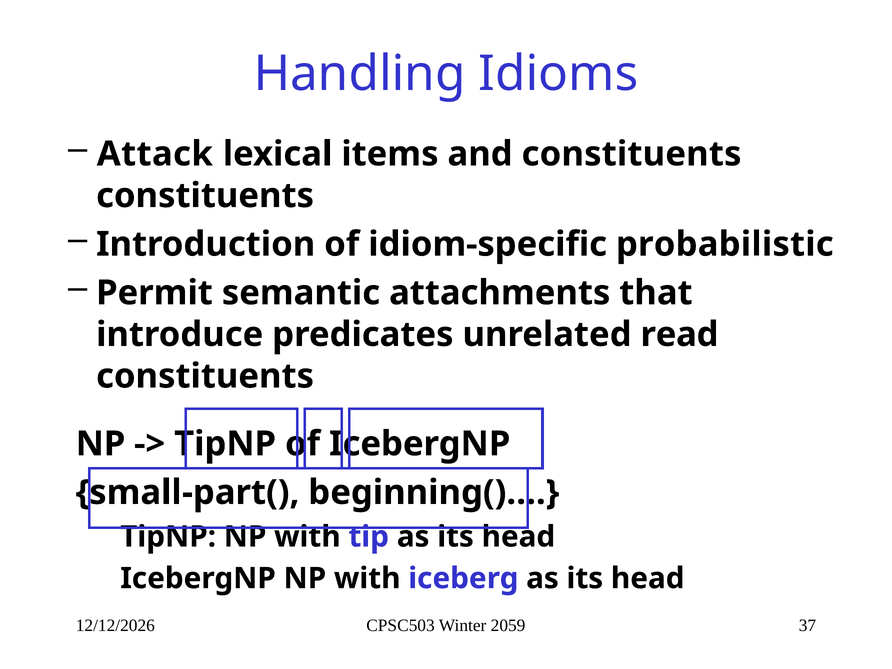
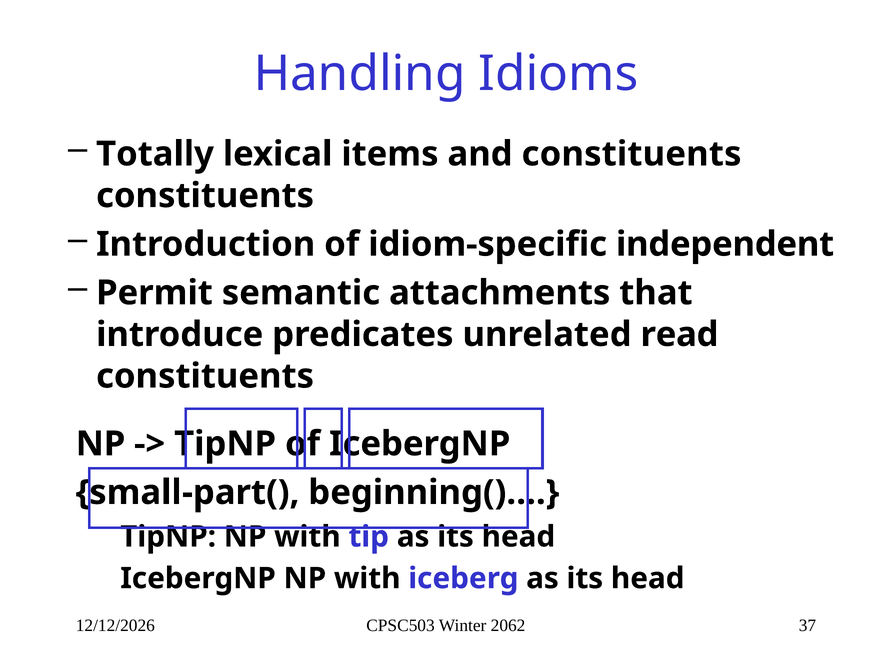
Attack: Attack -> Totally (155, 154)
probabilistic: probabilistic -> independent (725, 244)
2059: 2059 -> 2062 (508, 626)
